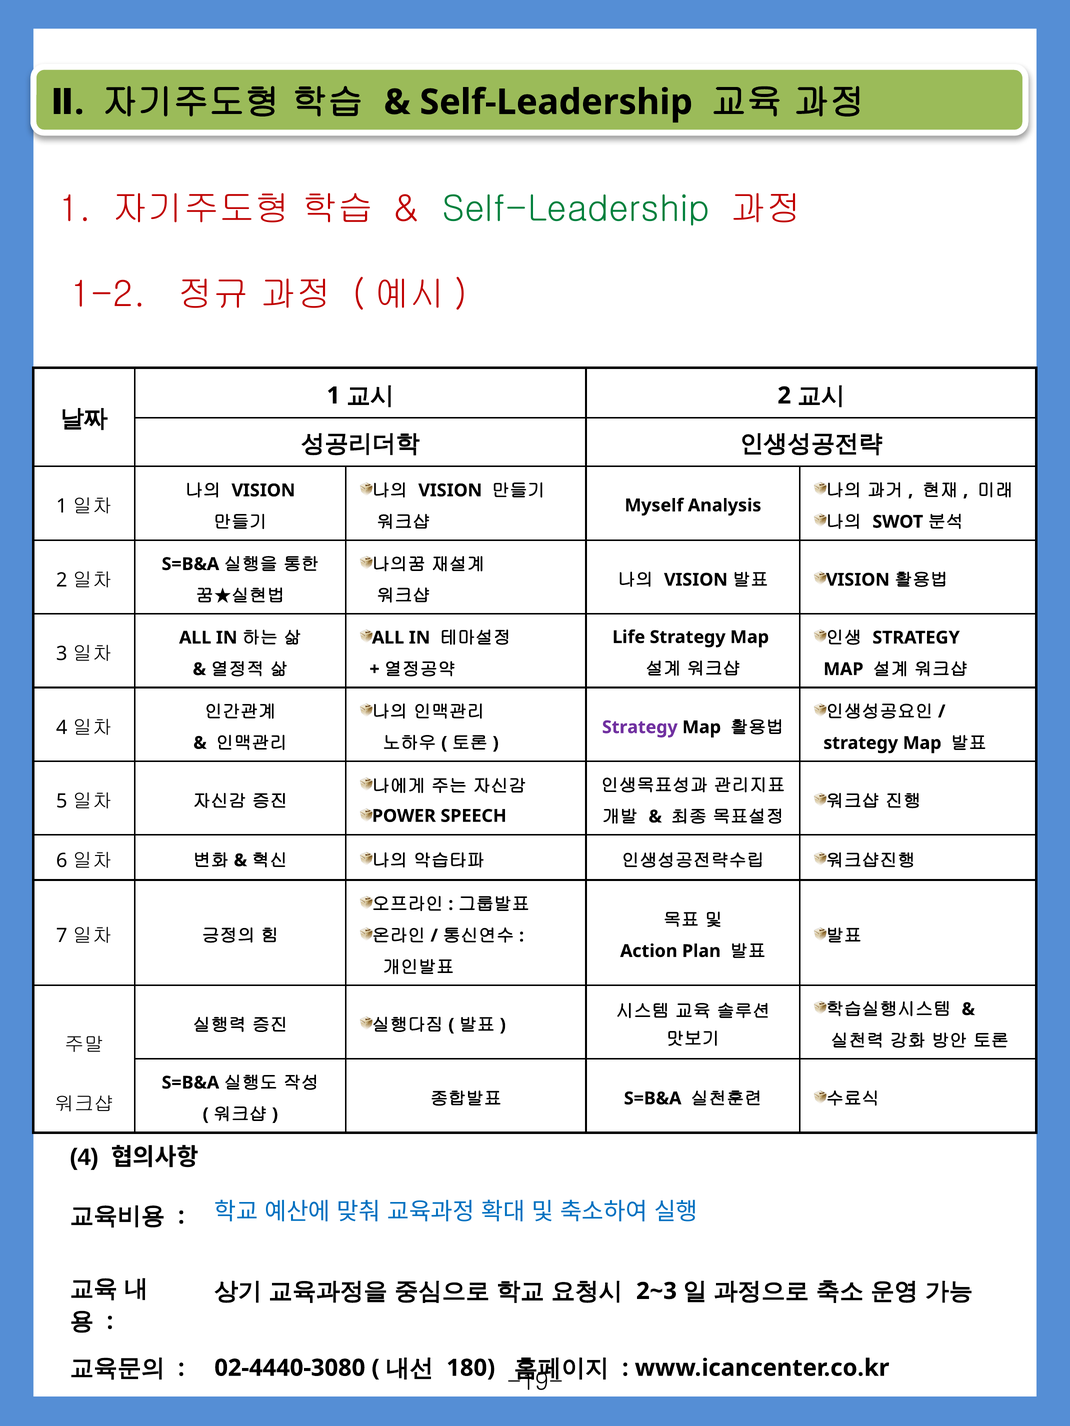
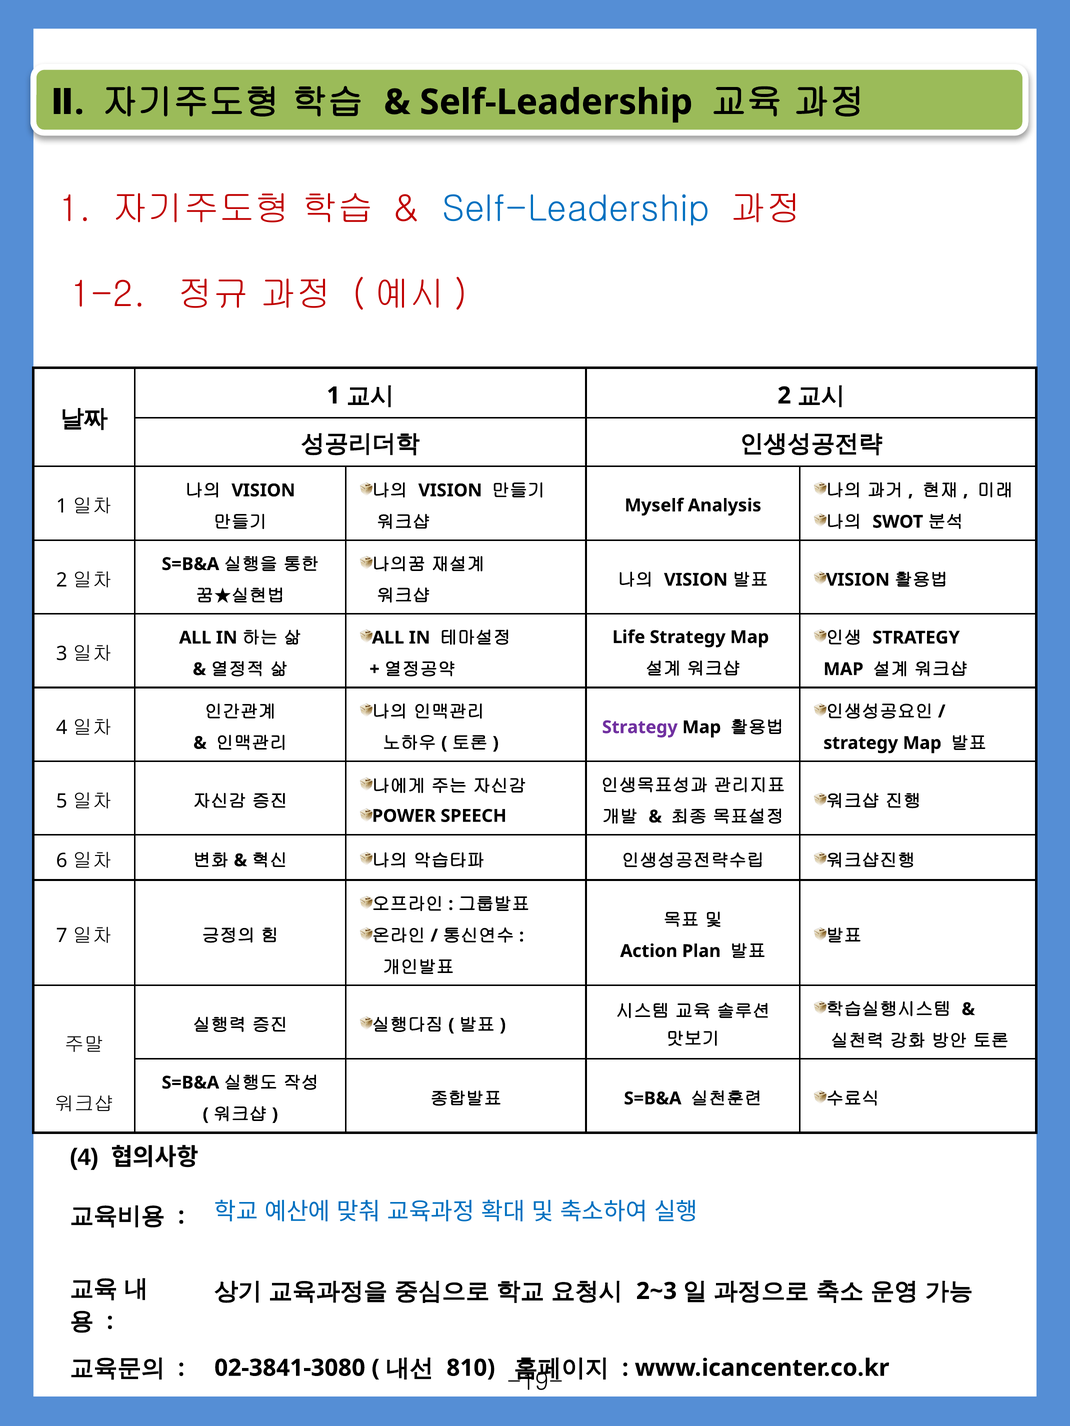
Self-Leadership colour: green -> blue (576, 209)
02-4440-3080: 02-4440-3080 -> 02-3841-3080 (290, 1369)
180: 180 -> 810 (471, 1369)
